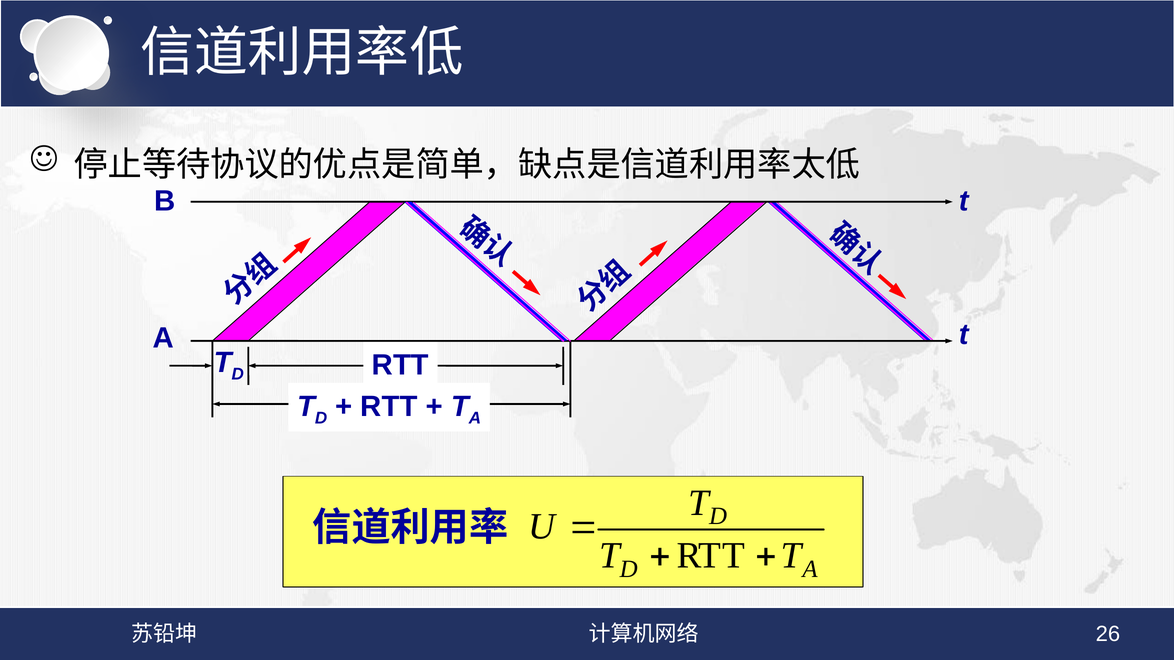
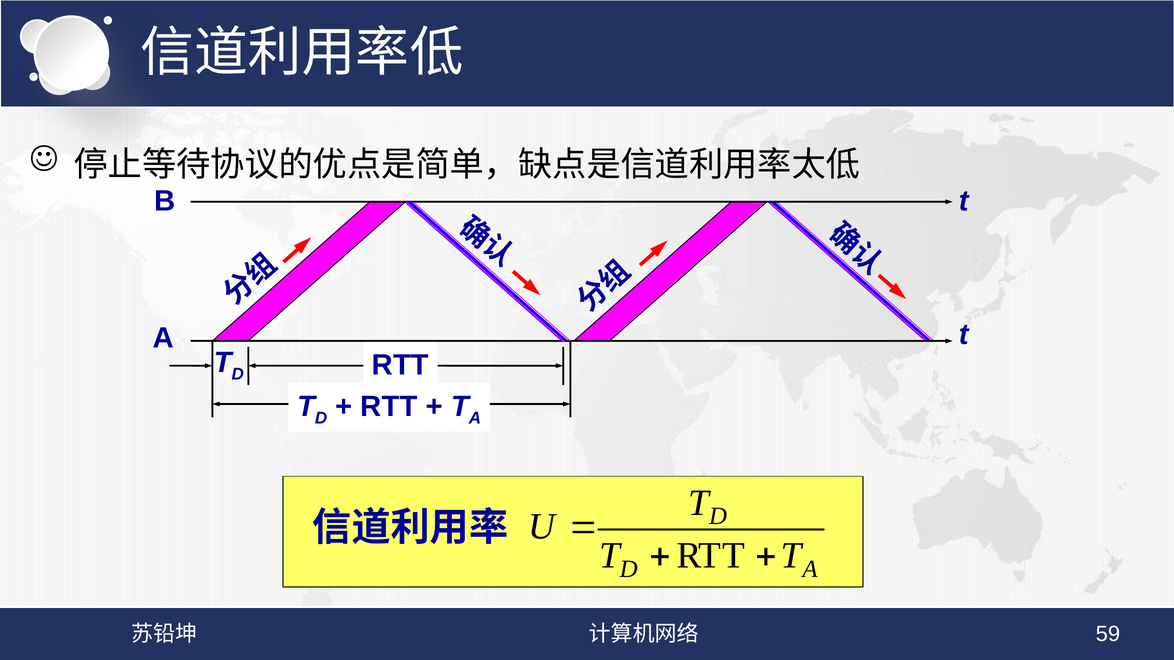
26: 26 -> 59 (1108, 634)
